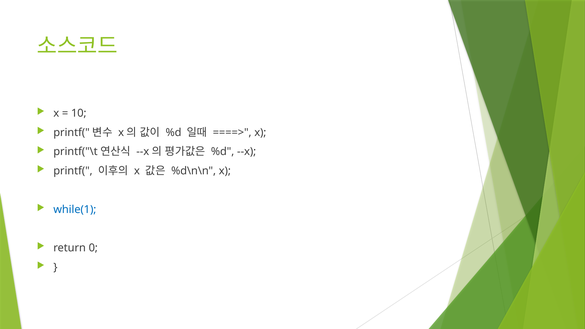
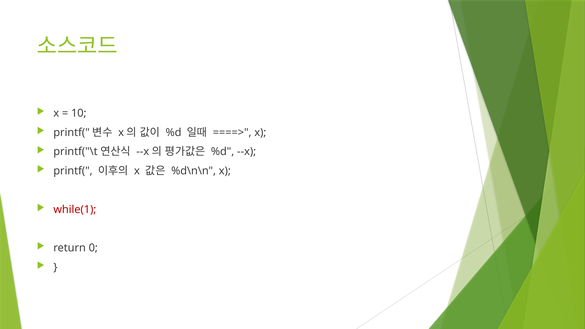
while(1 colour: blue -> red (75, 210)
